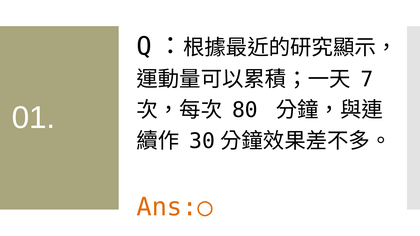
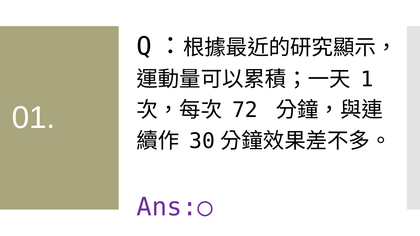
7: 7 -> 1 (367, 80)
80: 80 -> 72 (245, 110)
Ans:○ colour: orange -> purple (175, 207)
